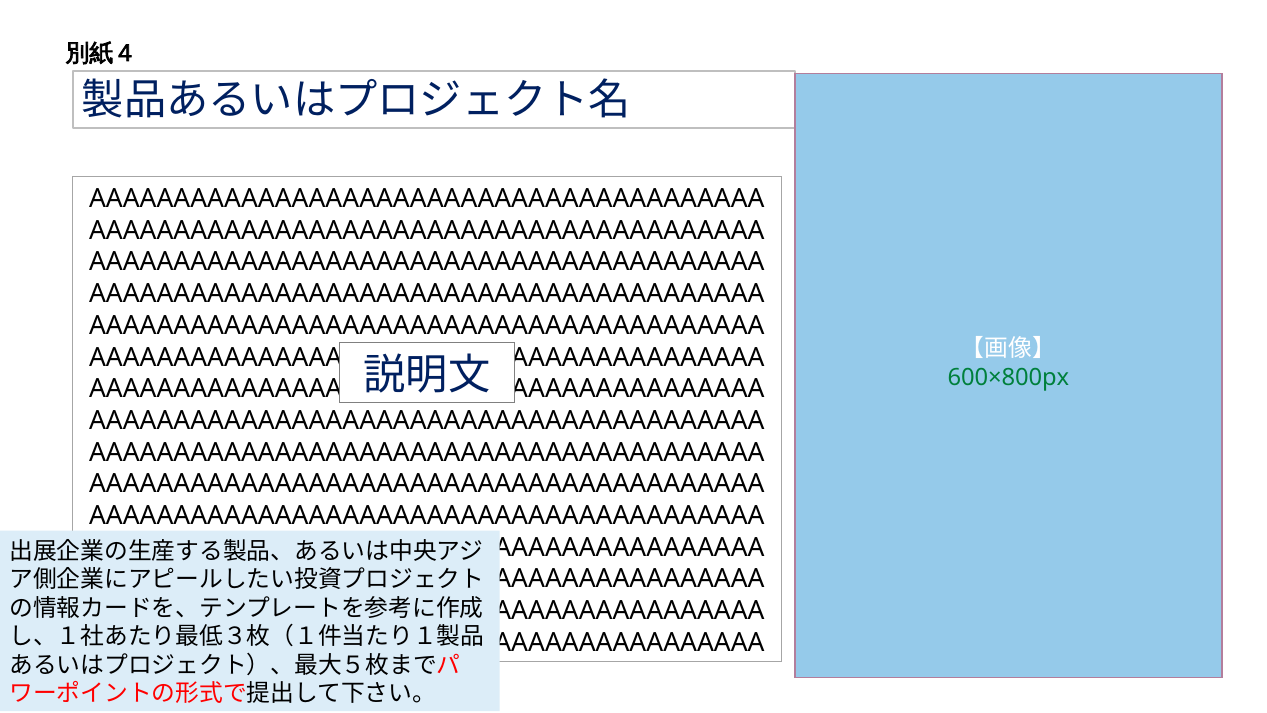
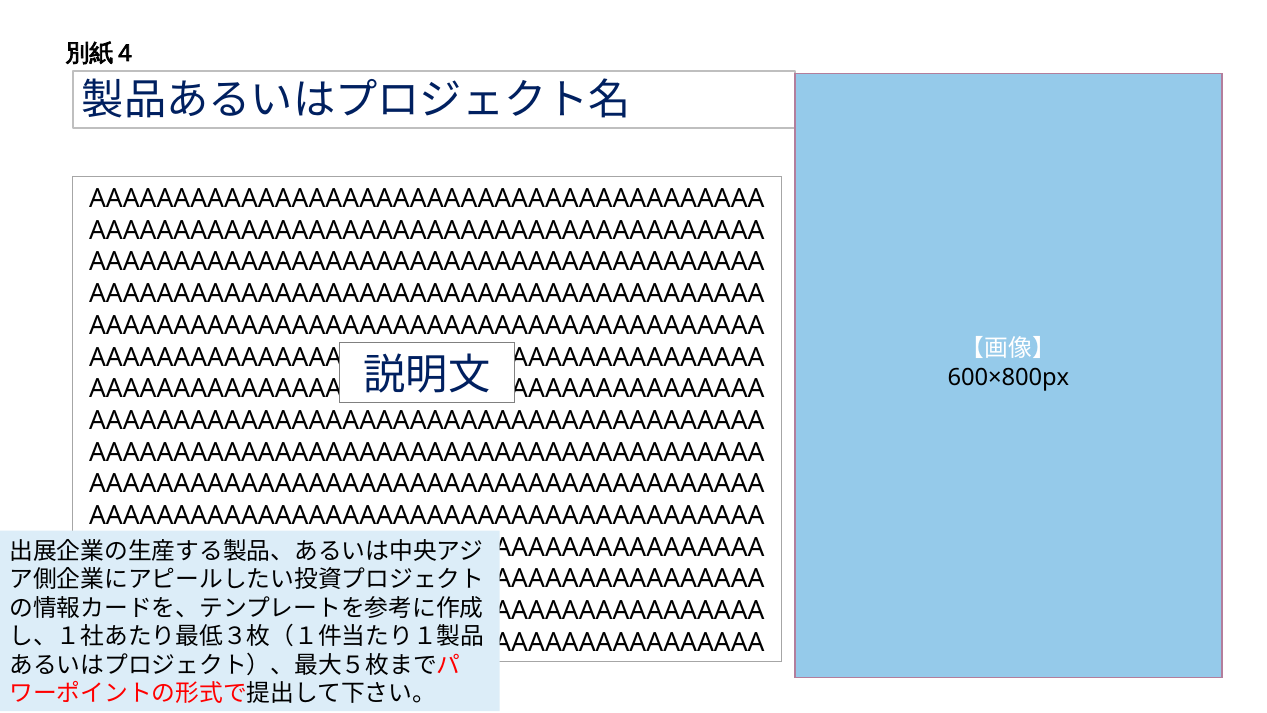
600×800px colour: green -> black (1008, 377)
